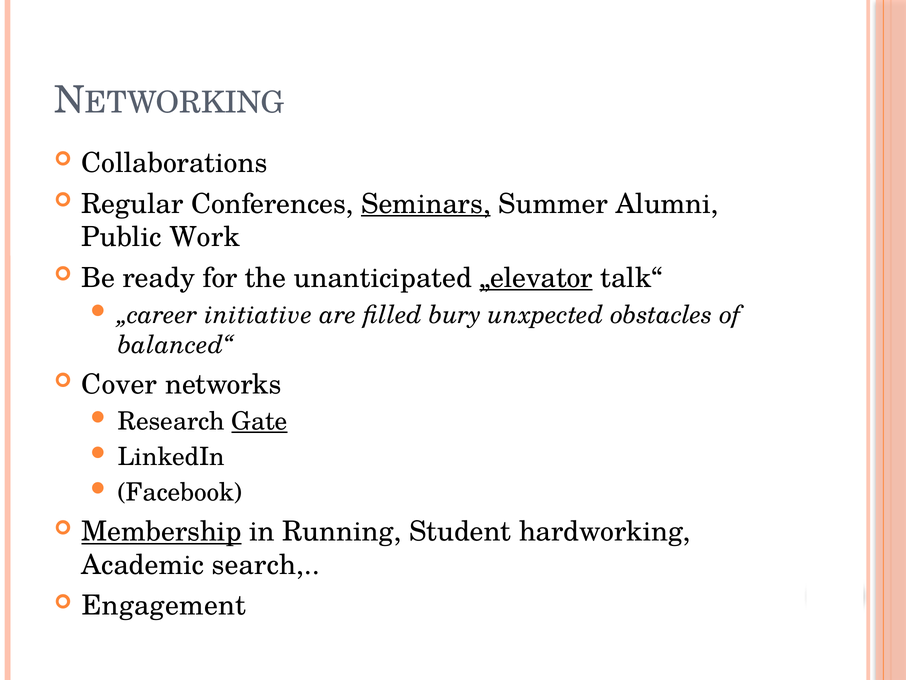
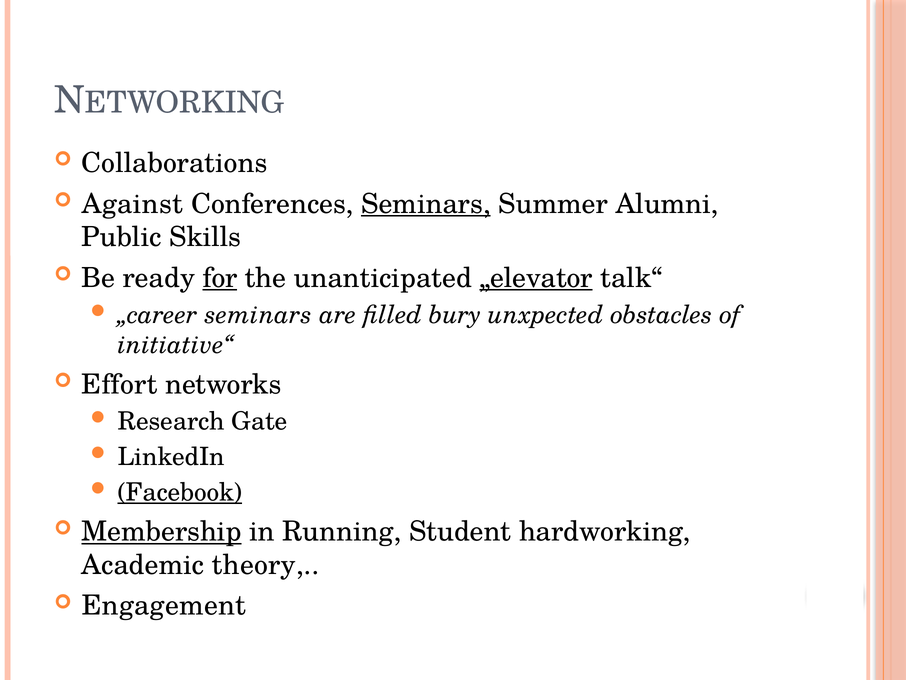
Regular: Regular -> Against (132, 204)
Work: Work -> Skills (205, 237)
for underline: none -> present (220, 278)
„career initiative: initiative -> seminars (258, 315)
balanced“: balanced“ -> initiative“ (176, 345)
Cover: Cover -> Effort (119, 384)
Gate underline: present -> none (259, 421)
Facebook underline: none -> present (180, 492)
search: search -> theory (266, 565)
